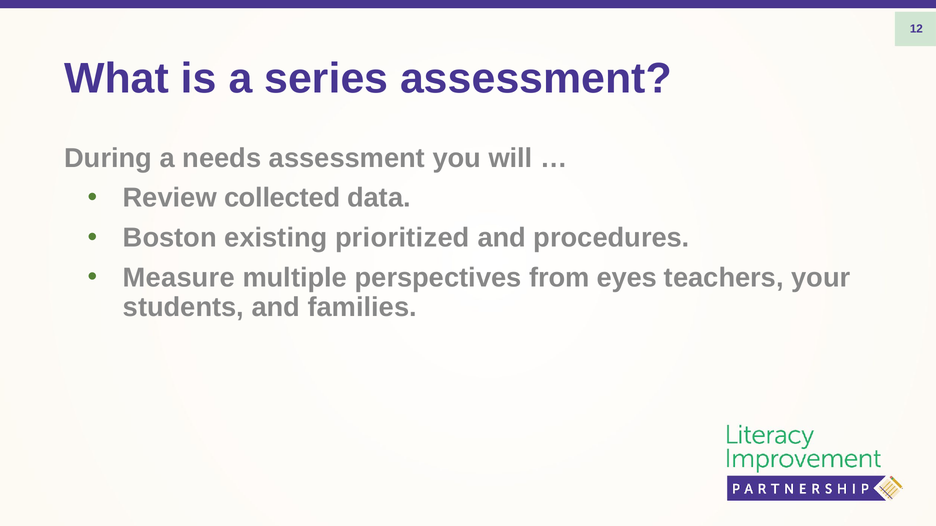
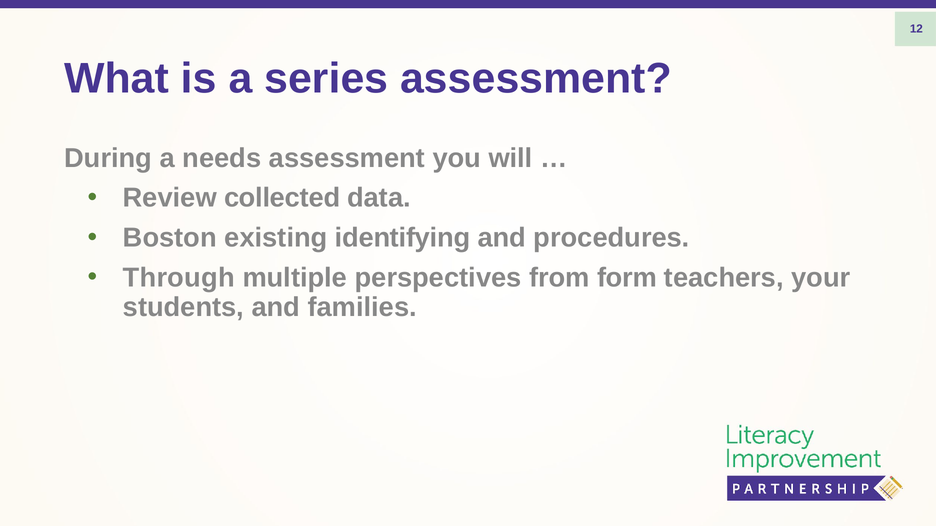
prioritized: prioritized -> identifying (403, 238)
Measure: Measure -> Through (179, 278)
eyes: eyes -> form (627, 278)
